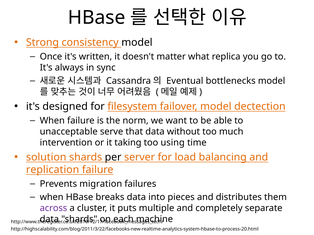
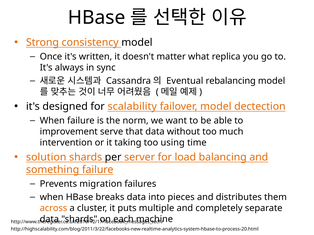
bottlenecks: bottlenecks -> rebalancing (231, 81)
filesystem: filesystem -> scalability (132, 107)
unacceptable: unacceptable -> improvement (69, 132)
replication: replication -> something (53, 170)
across colour: purple -> orange (53, 209)
